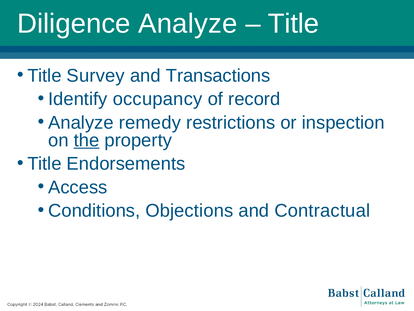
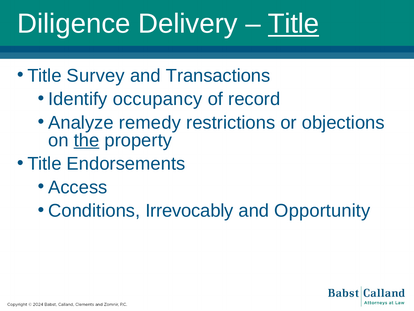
Diligence Analyze: Analyze -> Delivery (188, 24)
Title underline: none -> present (294, 24)
inspection: inspection -> objections (343, 122)
Objections: Objections -> Irrevocably (189, 210)
Contractual: Contractual -> Opportunity (322, 210)
